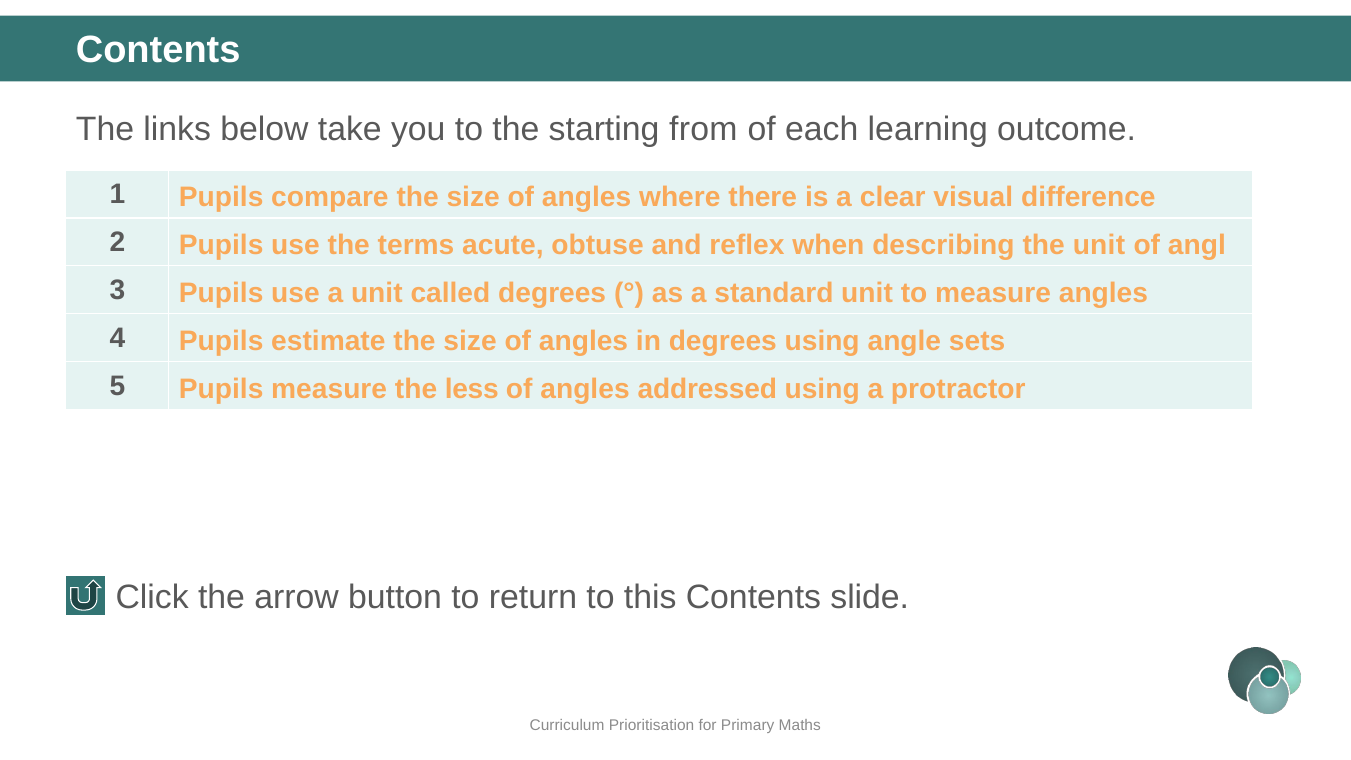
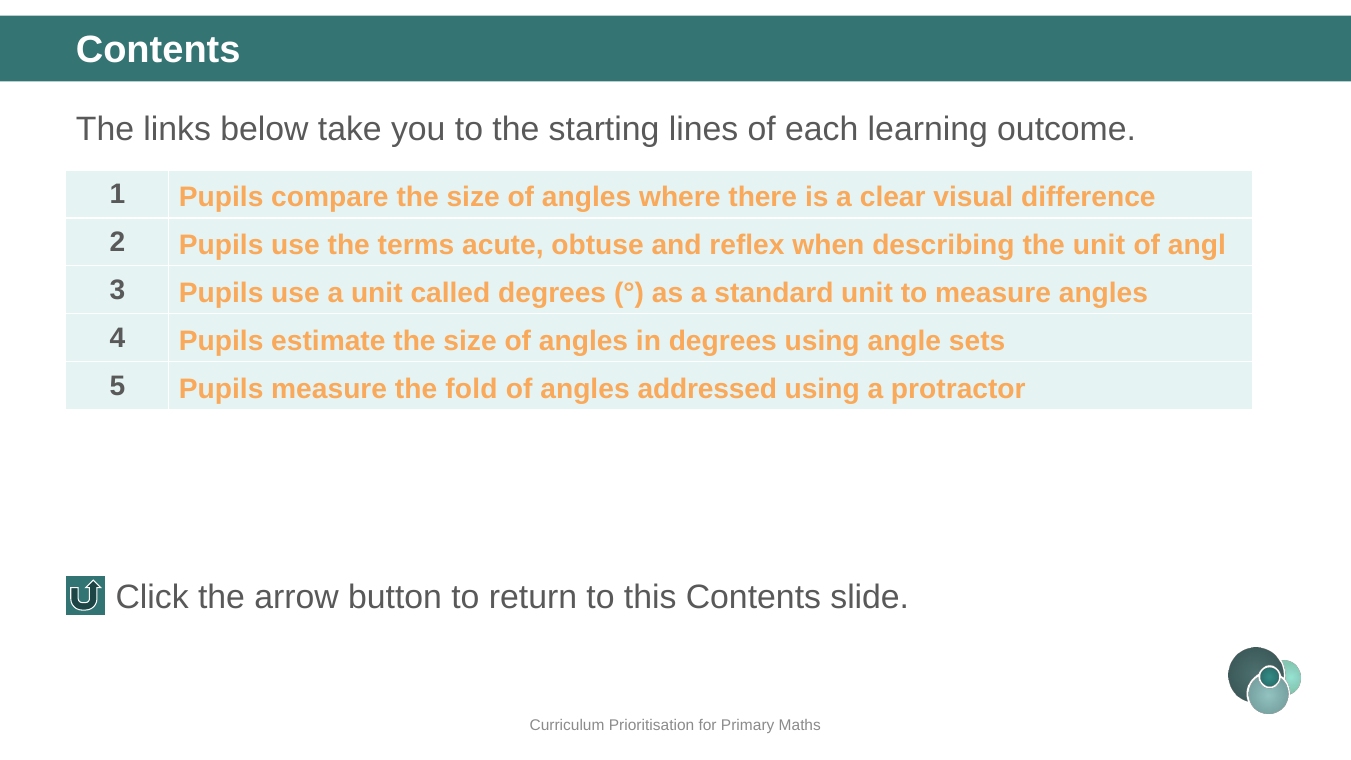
from: from -> lines (704, 130)
less: less -> fold (471, 389)
